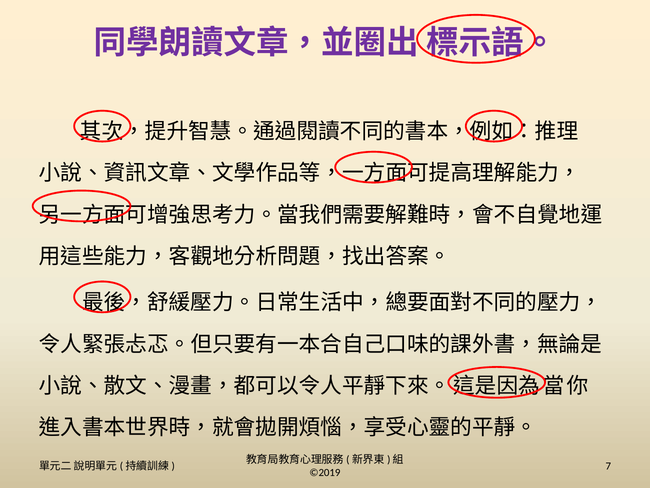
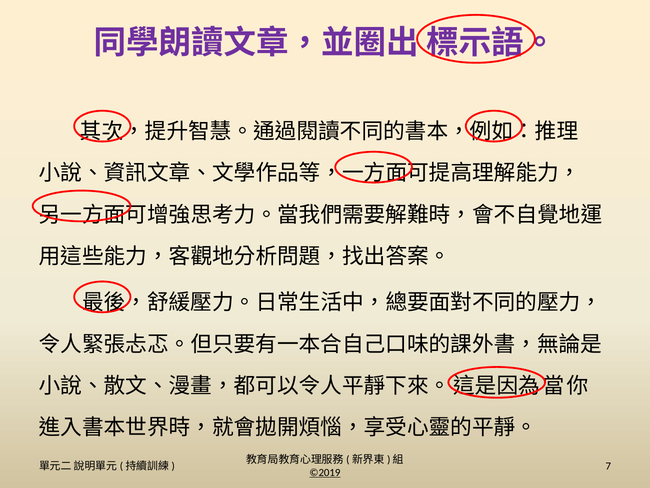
©2019 underline: none -> present (325, 472)
